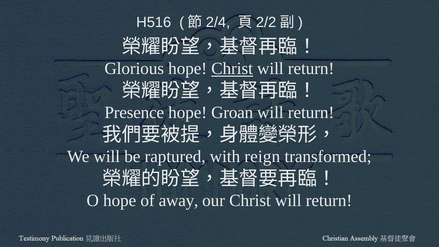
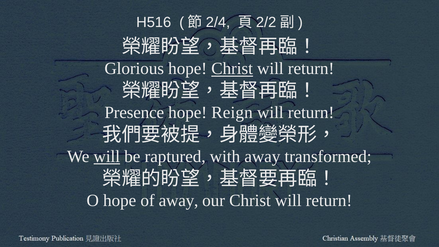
Groan: Groan -> Reign (232, 113)
will underline: none -> present (107, 157)
with reign: reign -> away (262, 157)
